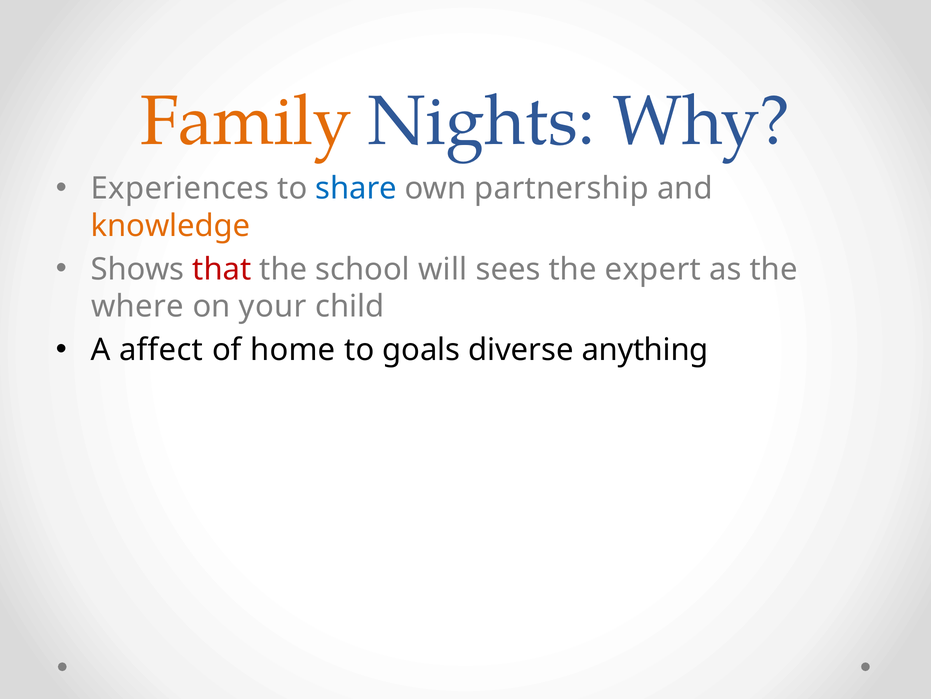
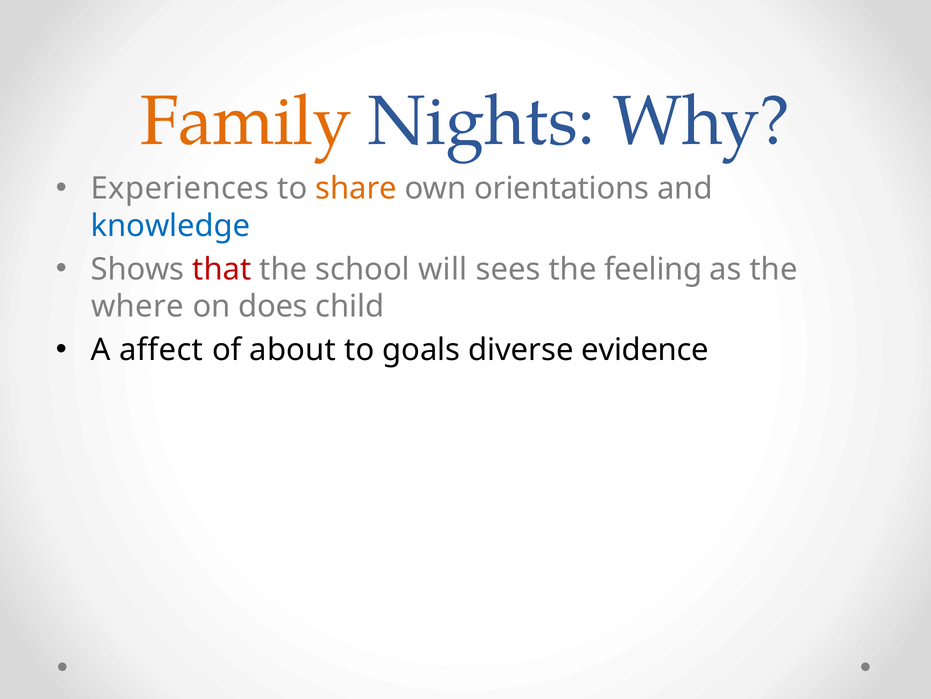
share colour: blue -> orange (356, 188)
partnership: partnership -> orientations (562, 188)
knowledge colour: orange -> blue (171, 226)
expert: expert -> feeling (653, 269)
your: your -> does (273, 306)
home: home -> about (293, 350)
anything: anything -> evidence (645, 350)
